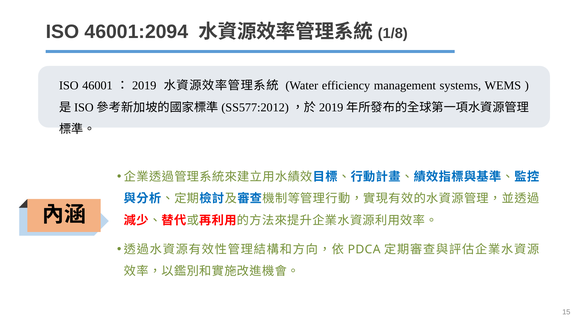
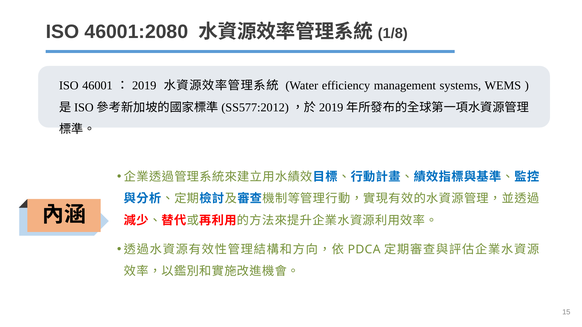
46001:2094: 46001:2094 -> 46001:2080 (136, 32)
